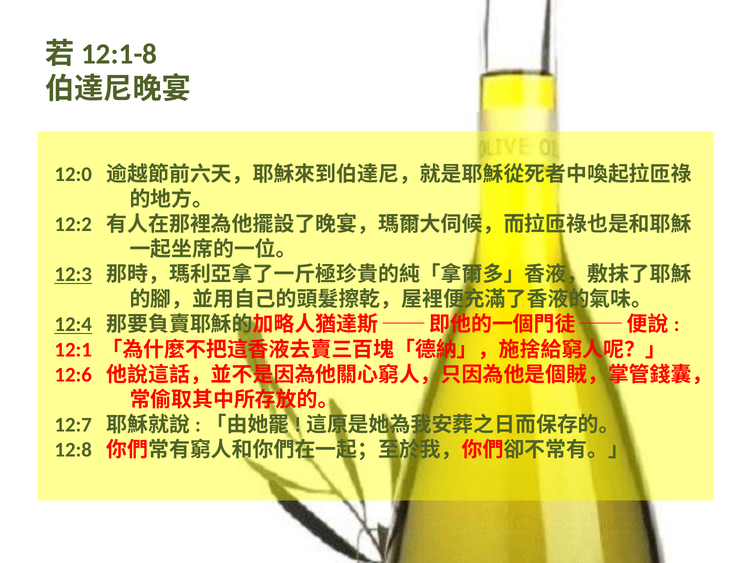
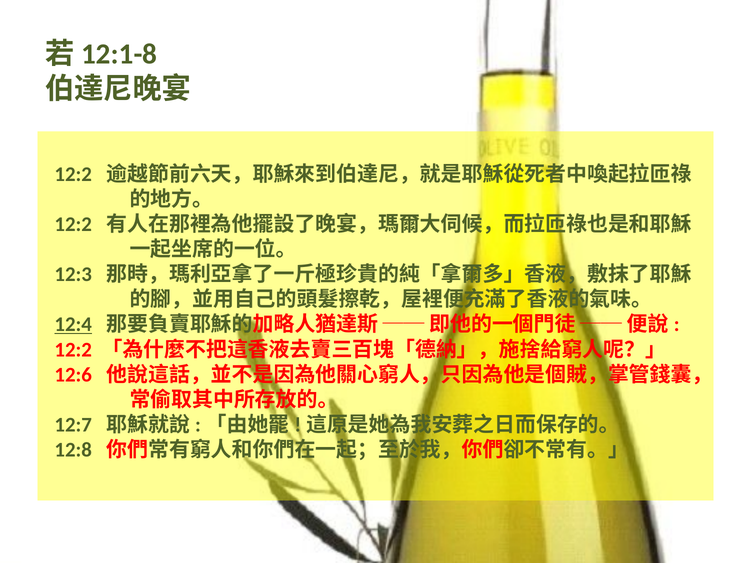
12:0: 12:0 -> 12:2 (73, 174)
12:3 underline: present -> none (73, 275)
12:1: 12:1 -> 12:2 (73, 350)
